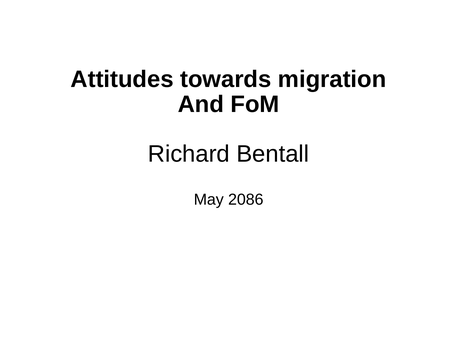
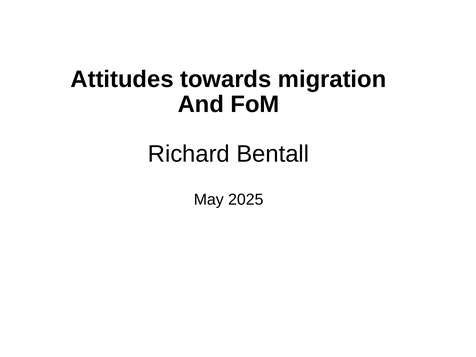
2086: 2086 -> 2025 (246, 200)
